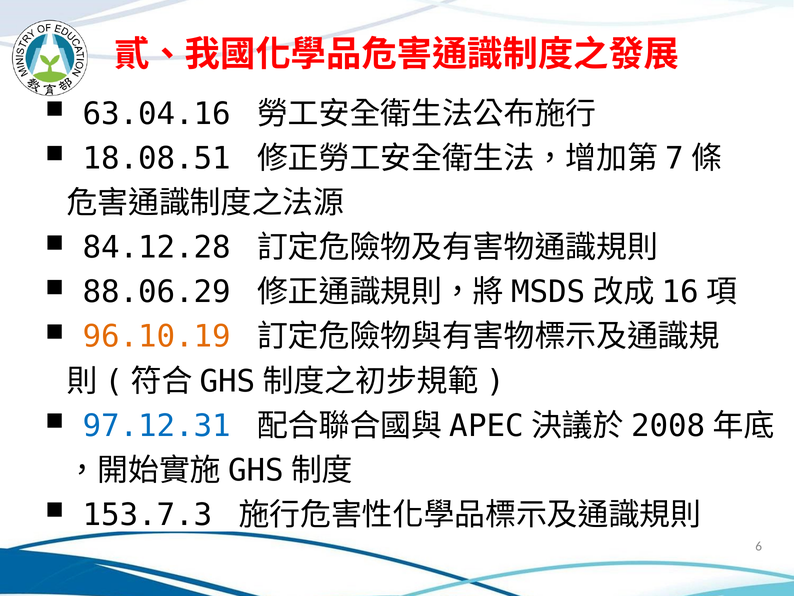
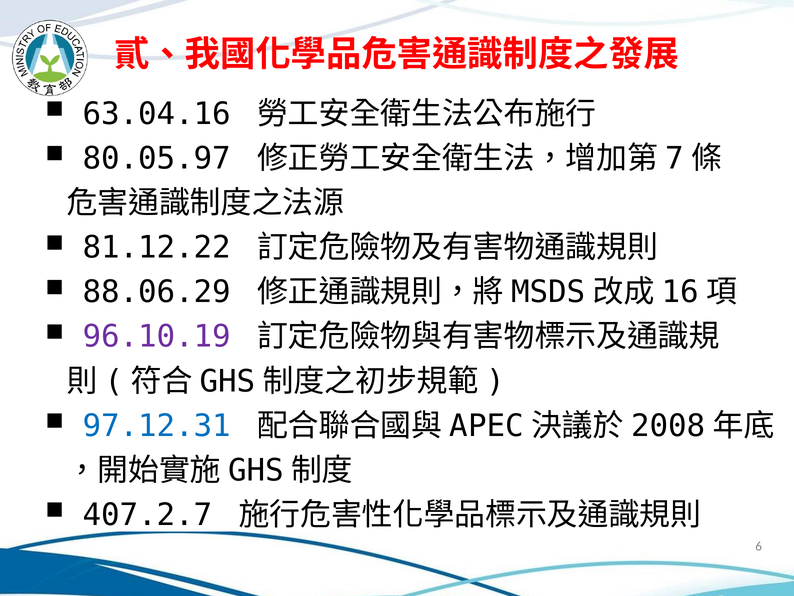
18.08.51: 18.08.51 -> 80.05.97 (157, 159)
84.12.28: 84.12.28 -> 81.12.22 (157, 248)
96.10.19 colour: orange -> purple (157, 337)
153.7.3: 153.7.3 -> 407.2.7 (148, 514)
